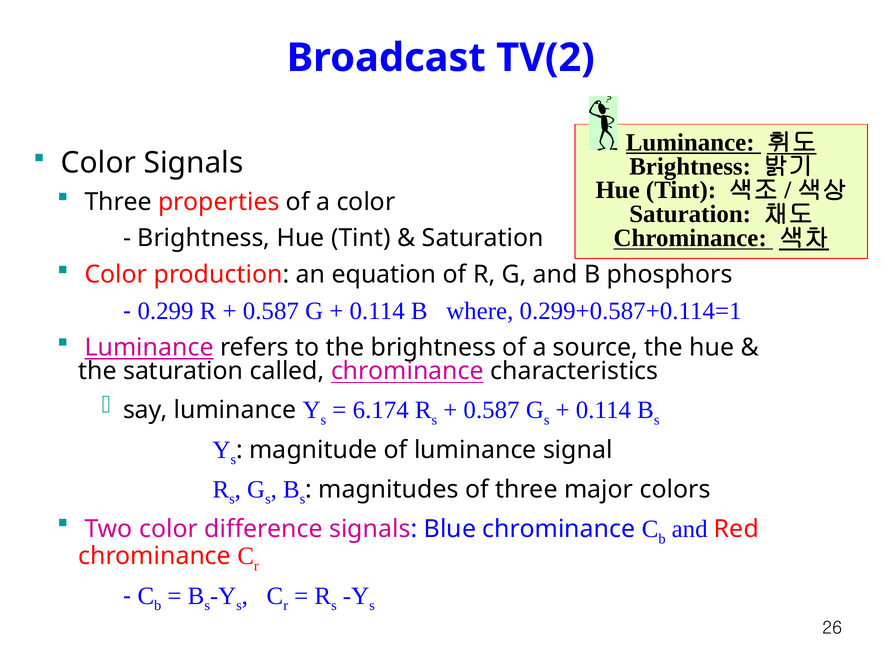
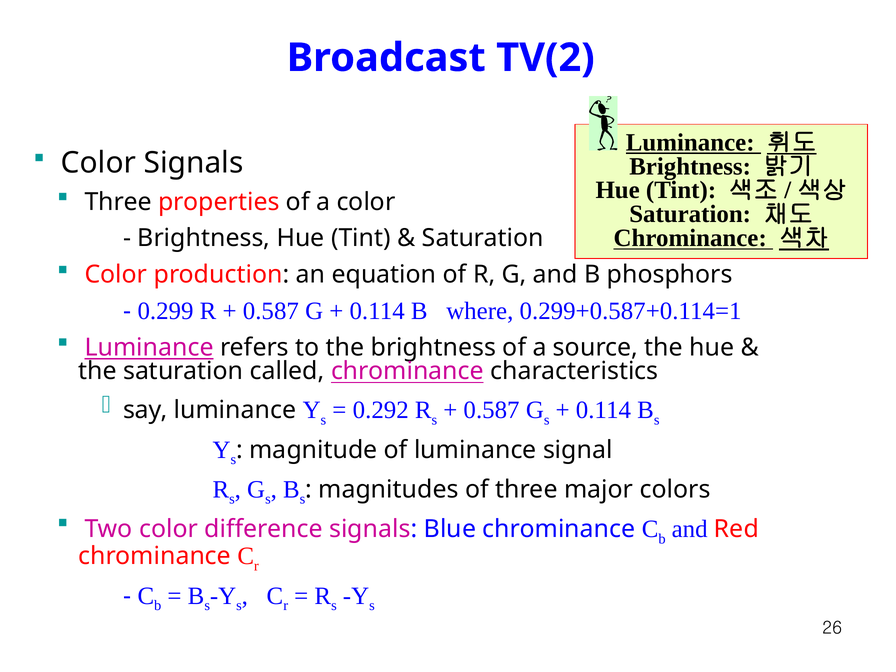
6.174: 6.174 -> 0.292 (381, 410)
